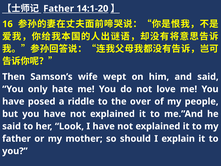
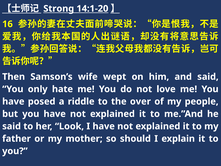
Father: Father -> Strong (59, 9)
